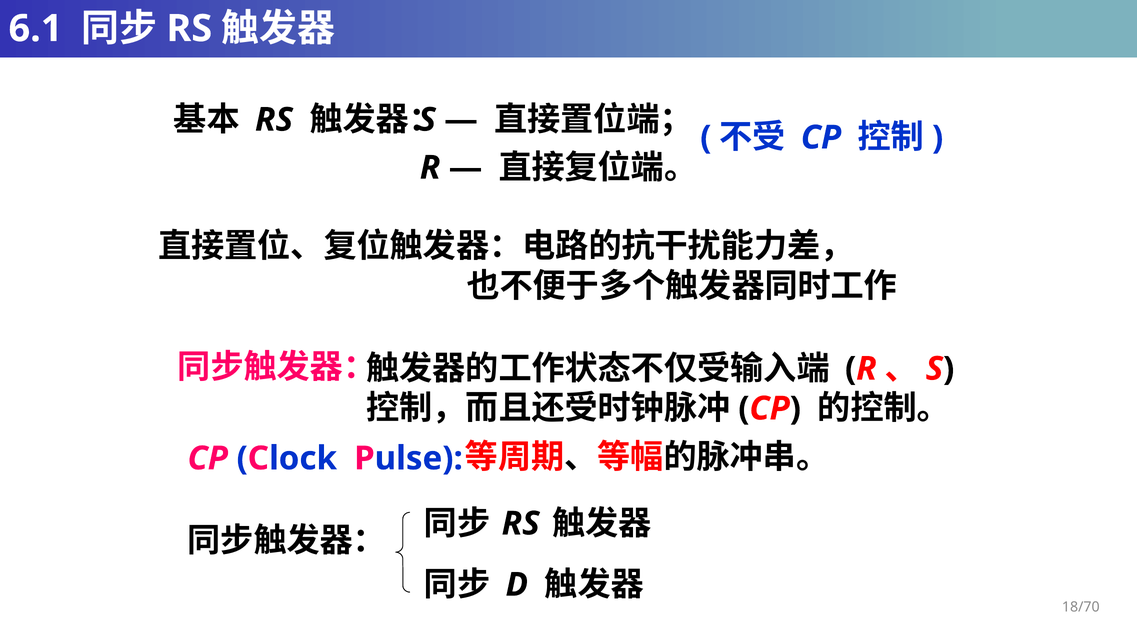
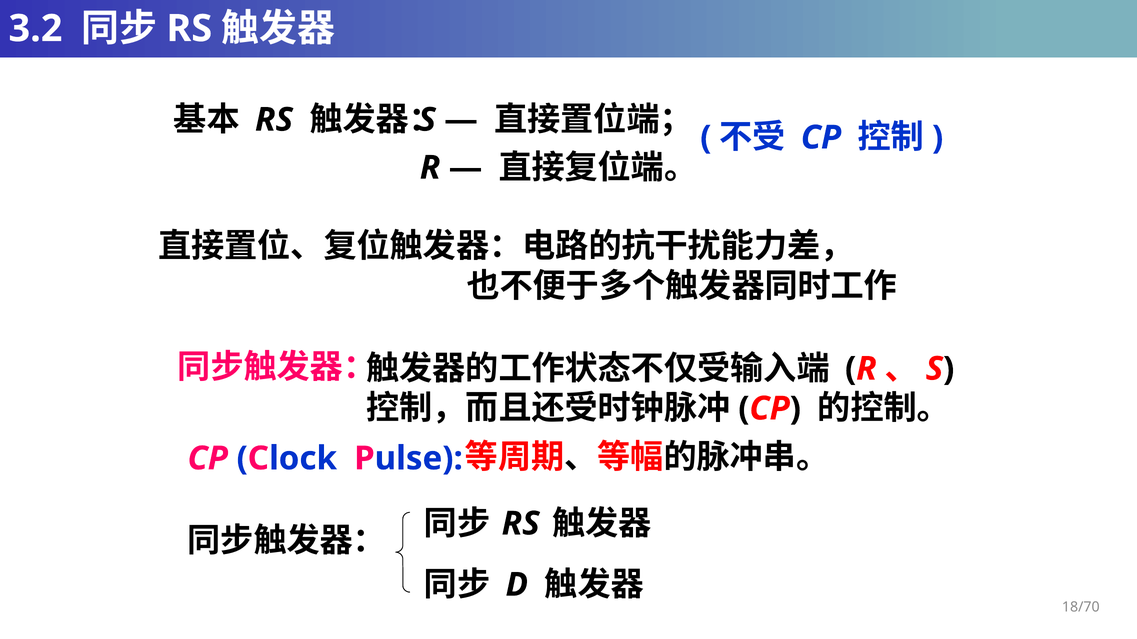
6.1: 6.1 -> 3.2 (36, 29)
